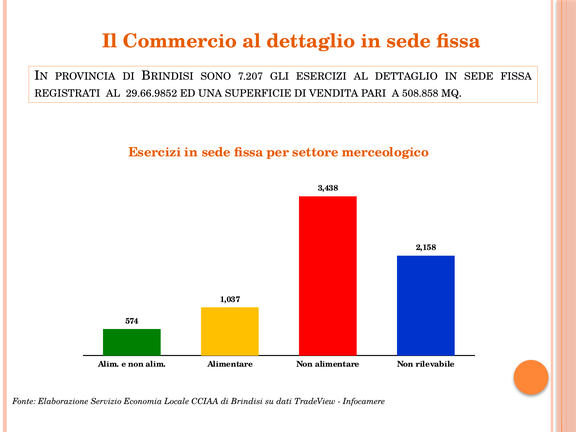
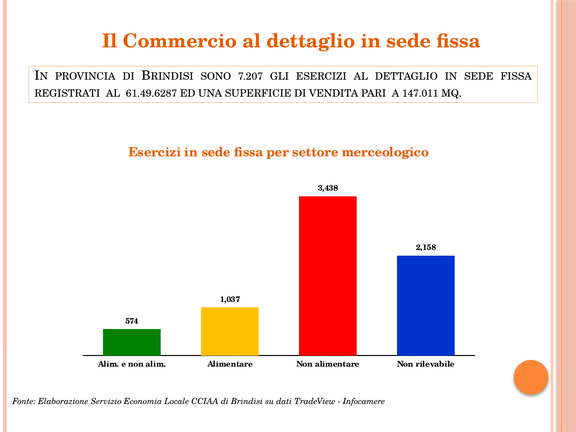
29.66.9852: 29.66.9852 -> 61.49.6287 (152, 93)
508.858: 508.858 -> 147.011 (420, 93)
